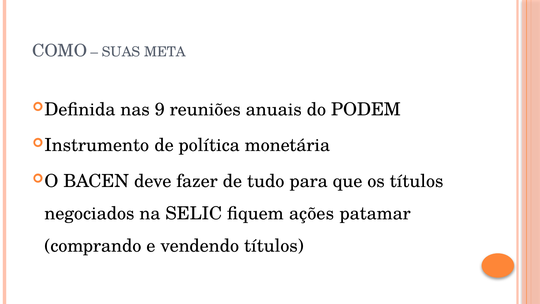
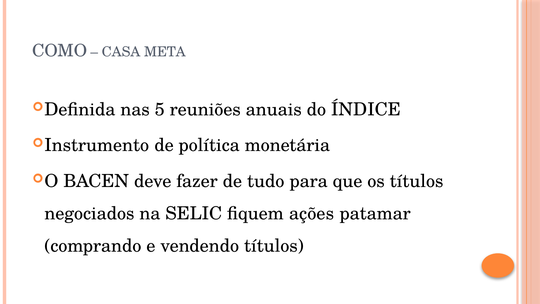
SUAS: SUAS -> CASA (121, 52)
9: 9 -> 5 (160, 109)
PODEM: PODEM -> ÍNDICE (366, 109)
